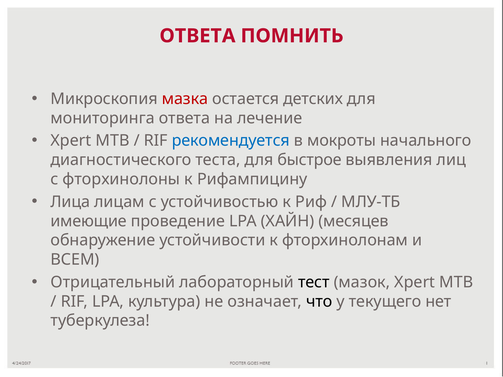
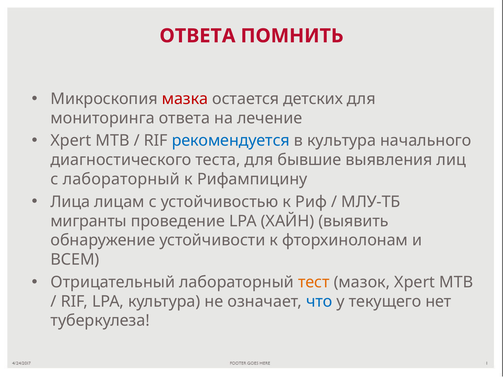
в мокроты: мокроты -> культура (342, 141)
быстрое: быстрое -> бывшие (309, 160)
с фторхинолоны: фторхинолоны -> лабораторный (121, 179)
имеющие: имеющие -> мигранты (89, 221)
месяцев: месяцев -> выявить (354, 221)
тест colour: black -> orange (314, 282)
что colour: black -> blue (319, 302)
